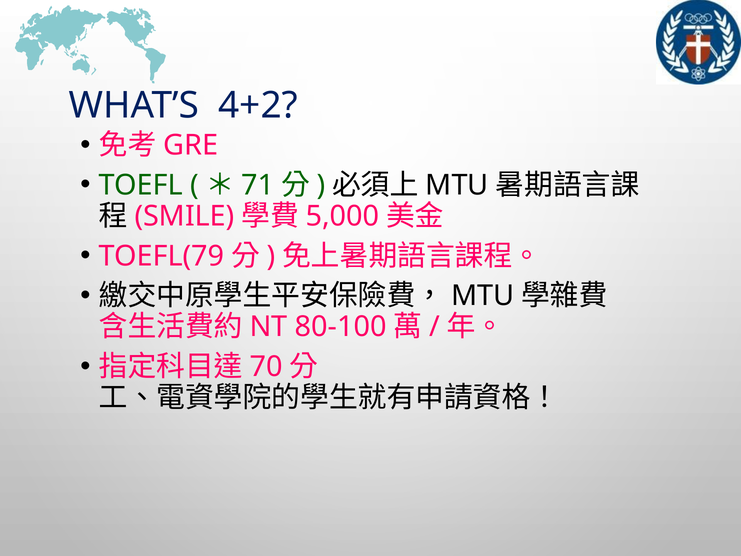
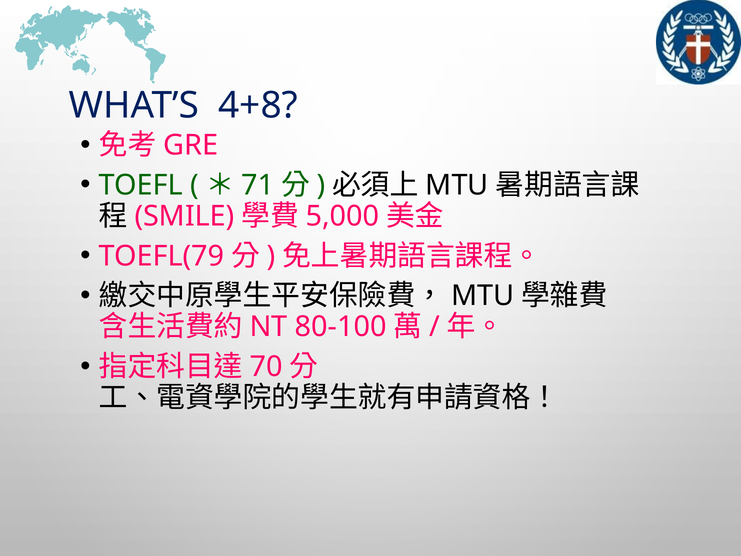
4+2: 4+2 -> 4+8 (258, 105)
